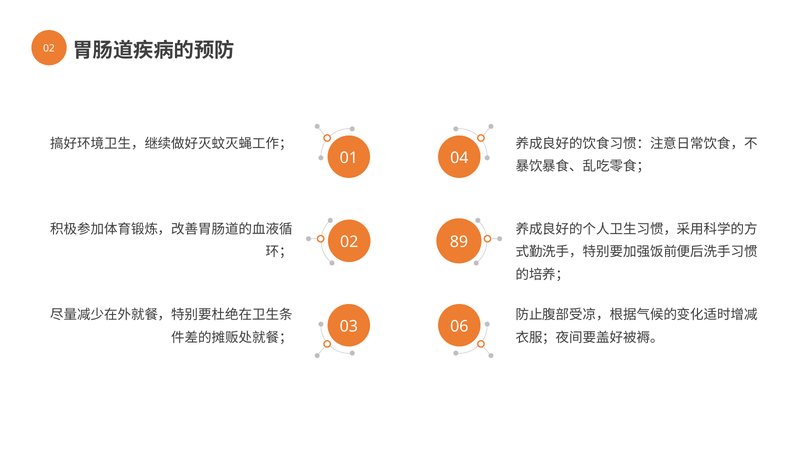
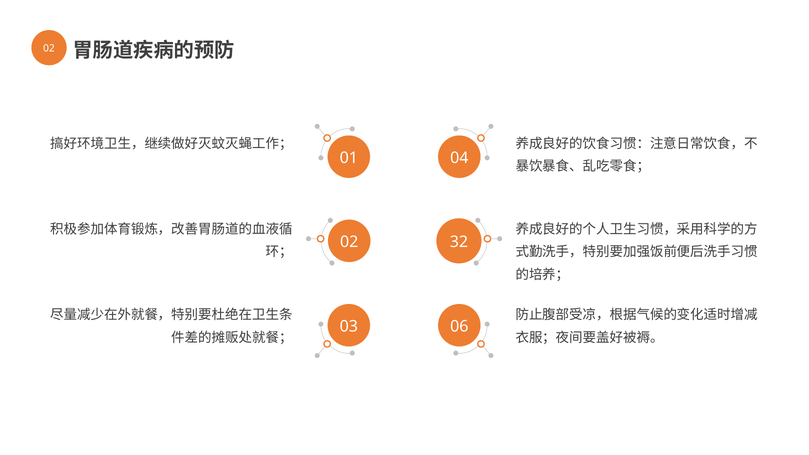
89: 89 -> 32 (459, 242)
